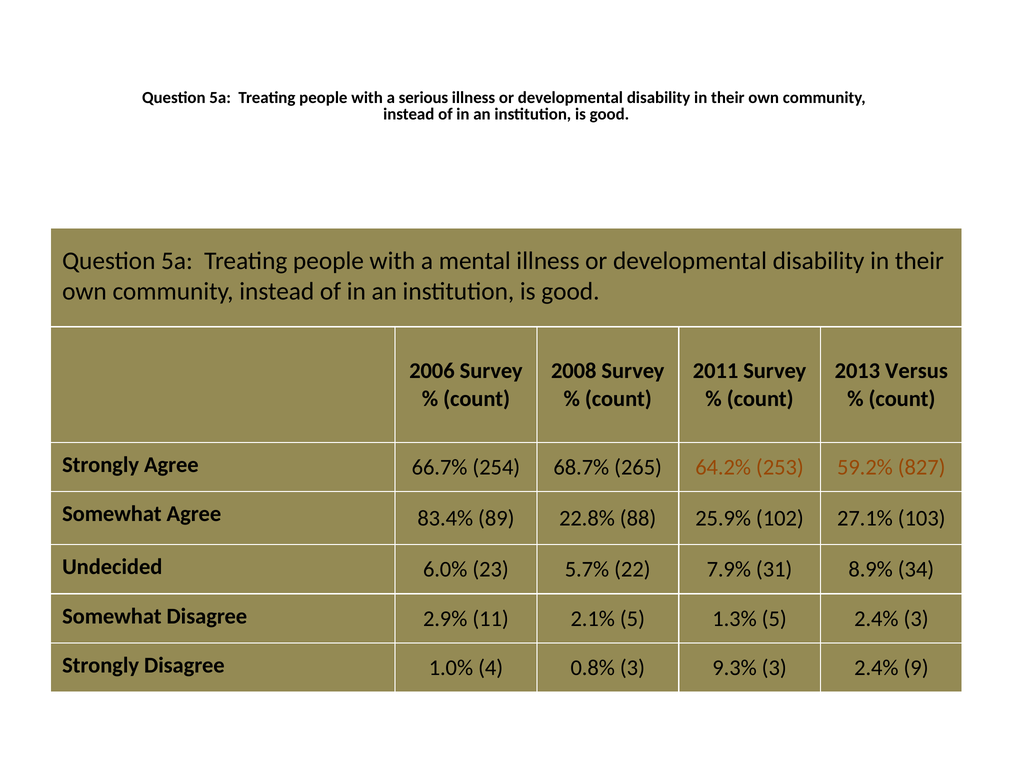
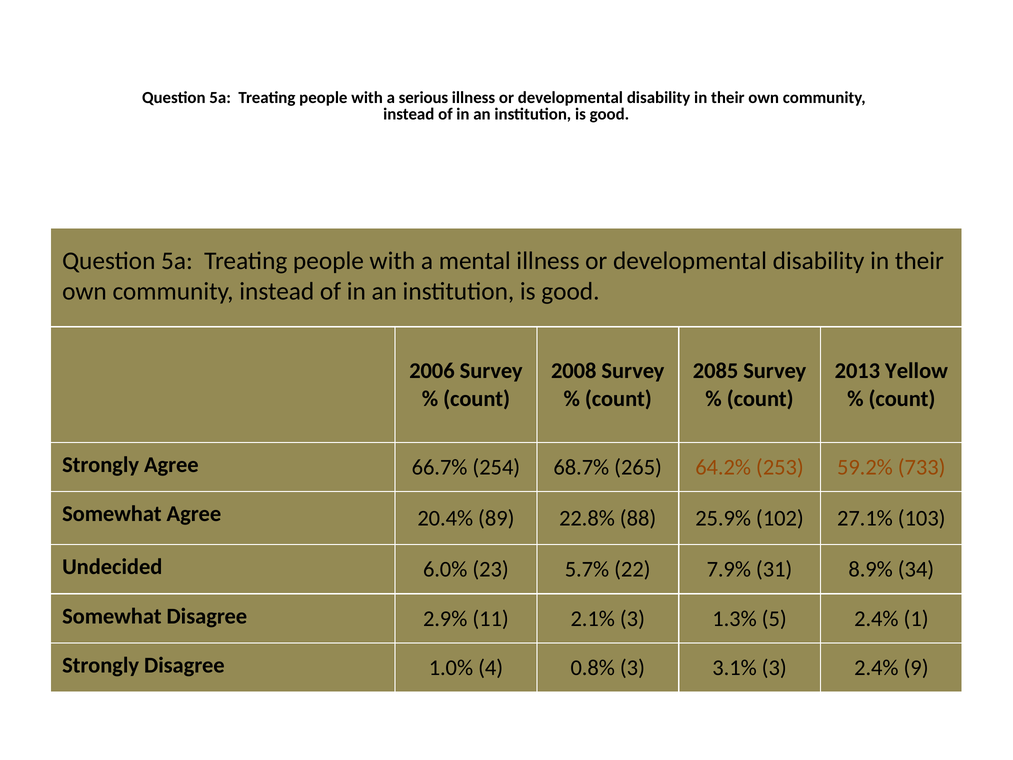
2011: 2011 -> 2085 (716, 371)
Versus: Versus -> Yellow (917, 371)
827: 827 -> 733 (922, 467)
83.4%: 83.4% -> 20.4% (445, 518)
2.1% 5: 5 -> 3 (632, 618)
2.4% 3: 3 -> 1 (916, 618)
9.3%: 9.3% -> 3.1% (735, 668)
